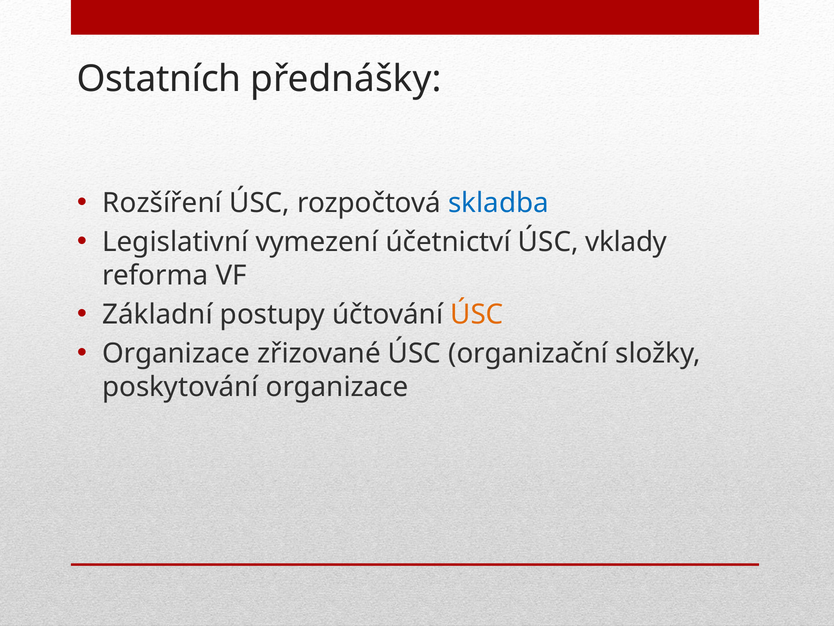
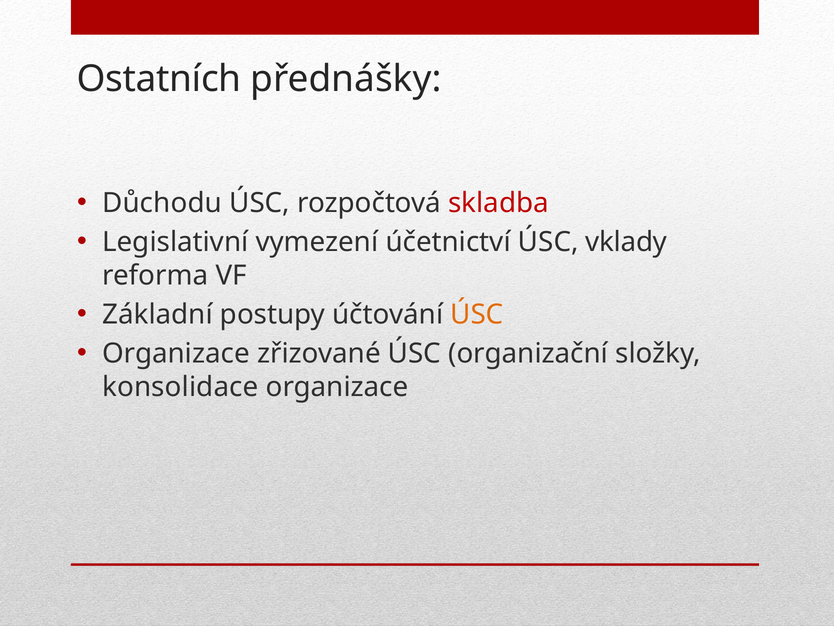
Rozšíření: Rozšíření -> Důchodu (162, 203)
skladba colour: blue -> red (498, 203)
poskytování: poskytování -> konsolidace (180, 387)
